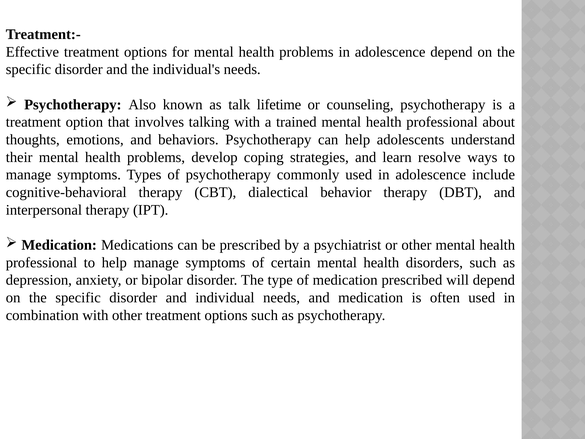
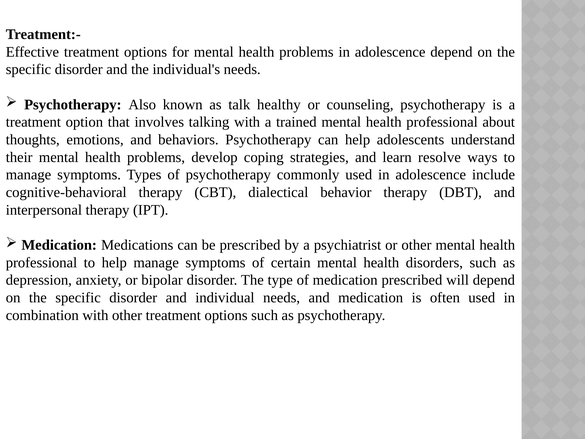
lifetime: lifetime -> healthy (279, 105)
